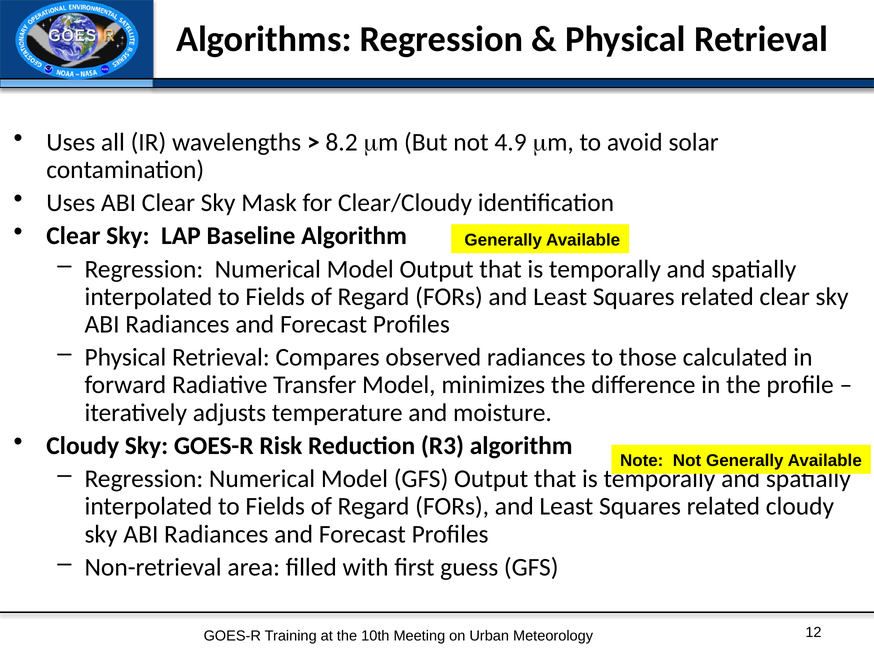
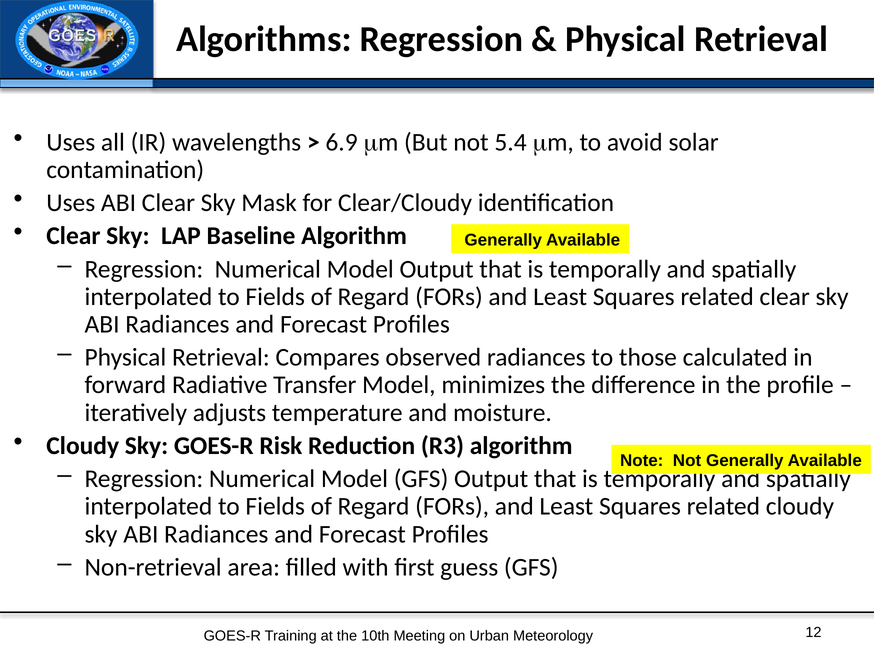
8.2: 8.2 -> 6.9 (342, 142)
4.9: 4.9 -> 5.4 (511, 142)
